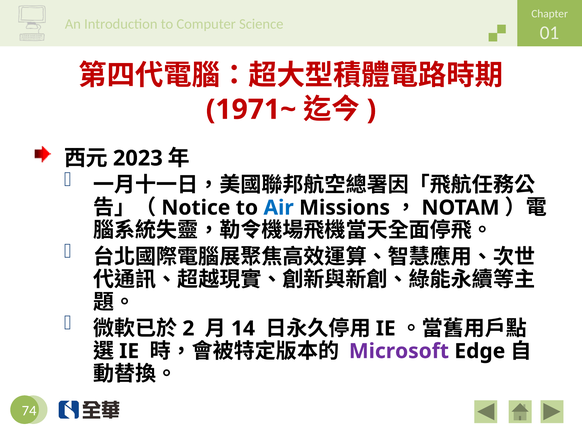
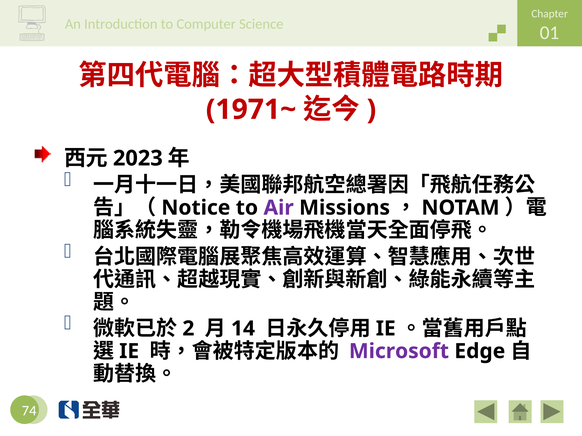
Air colour: blue -> purple (279, 208)
